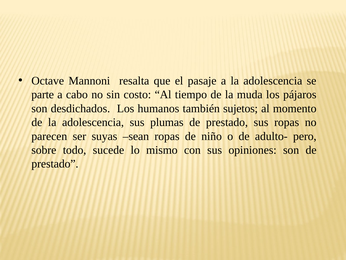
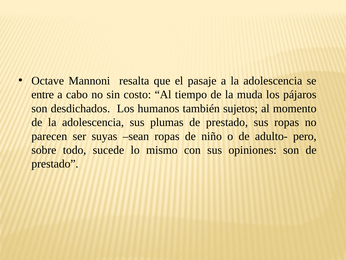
parte: parte -> entre (43, 94)
